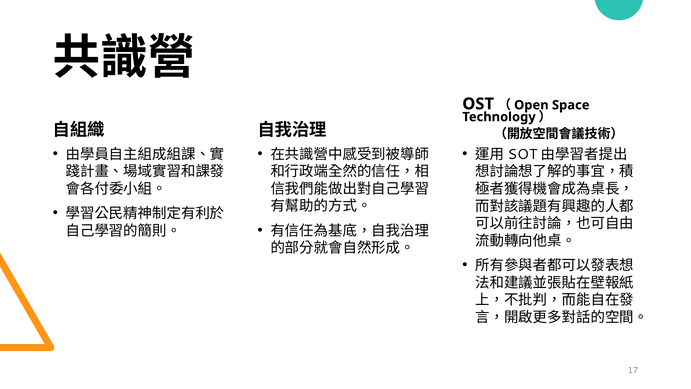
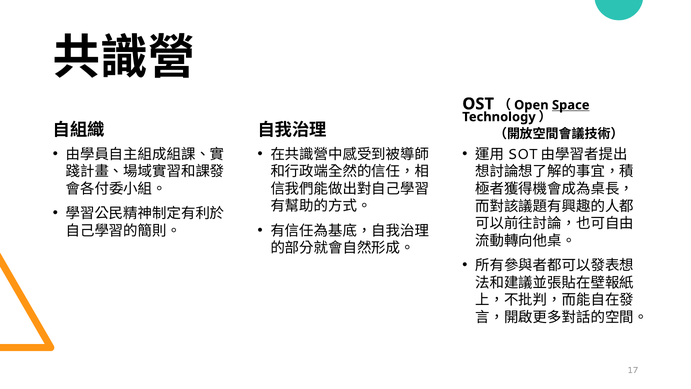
Space underline: none -> present (571, 105)
